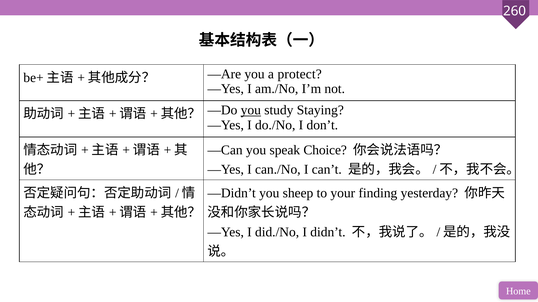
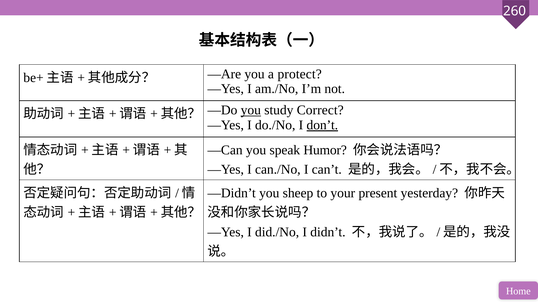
Staying: Staying -> Correct (320, 110)
don’t underline: none -> present (322, 125)
Choice: Choice -> Humor (325, 150)
finding: finding -> present (378, 193)
